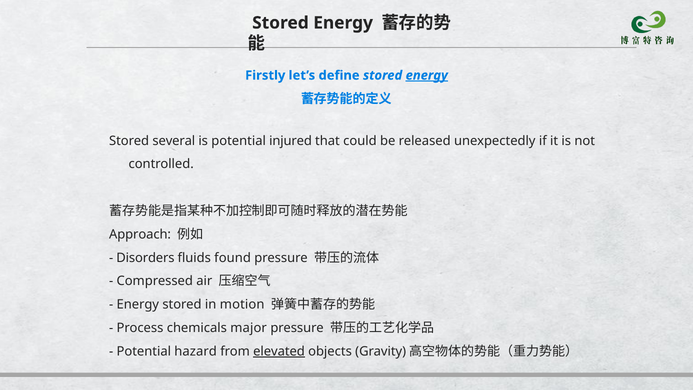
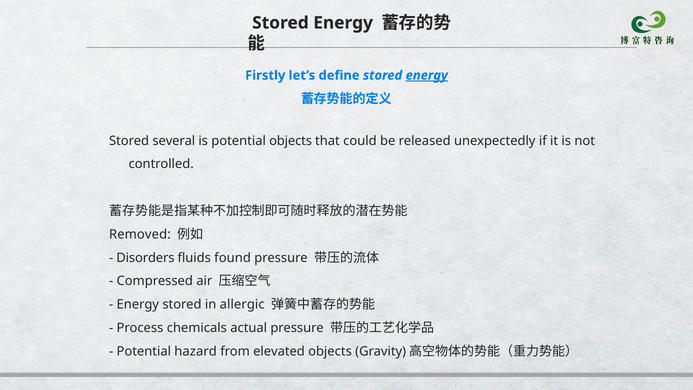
potential injured: injured -> objects (291, 141)
Approach: Approach -> Removed (140, 234)
motion: motion -> allergic (242, 304)
major: major -> actual (249, 328)
elevated underline: present -> none (279, 351)
